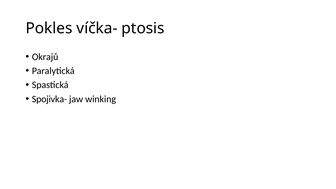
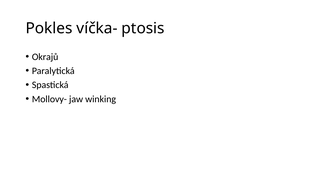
Spojivka-: Spojivka- -> Mollovy- (49, 99)
